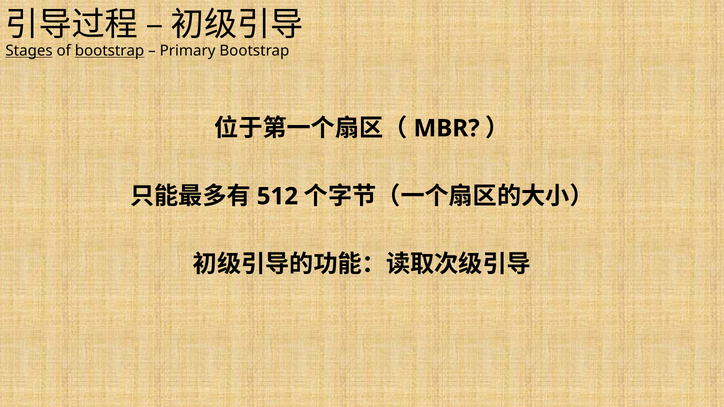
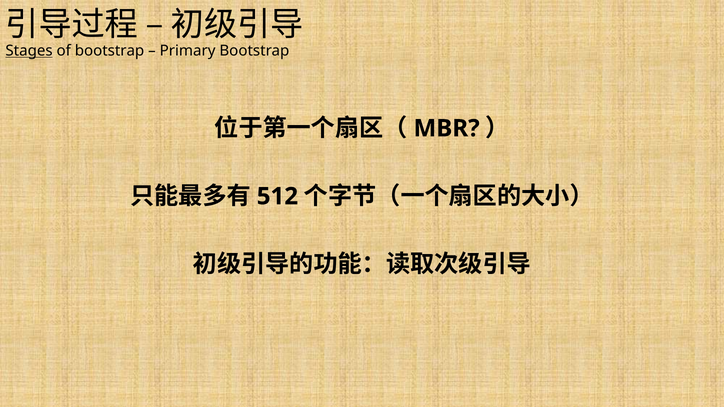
bootstrap underline: present -> none (110, 51)
